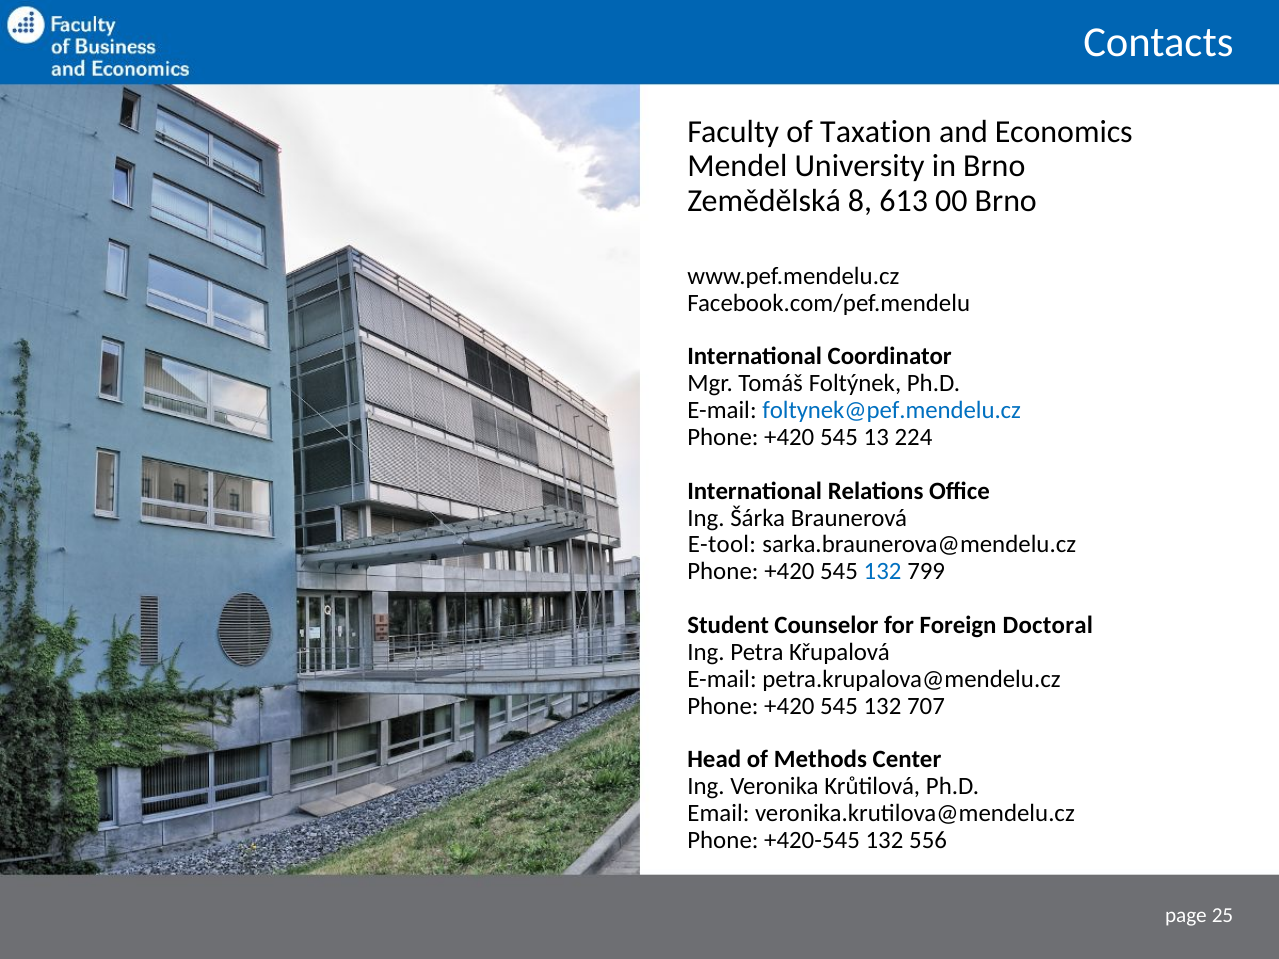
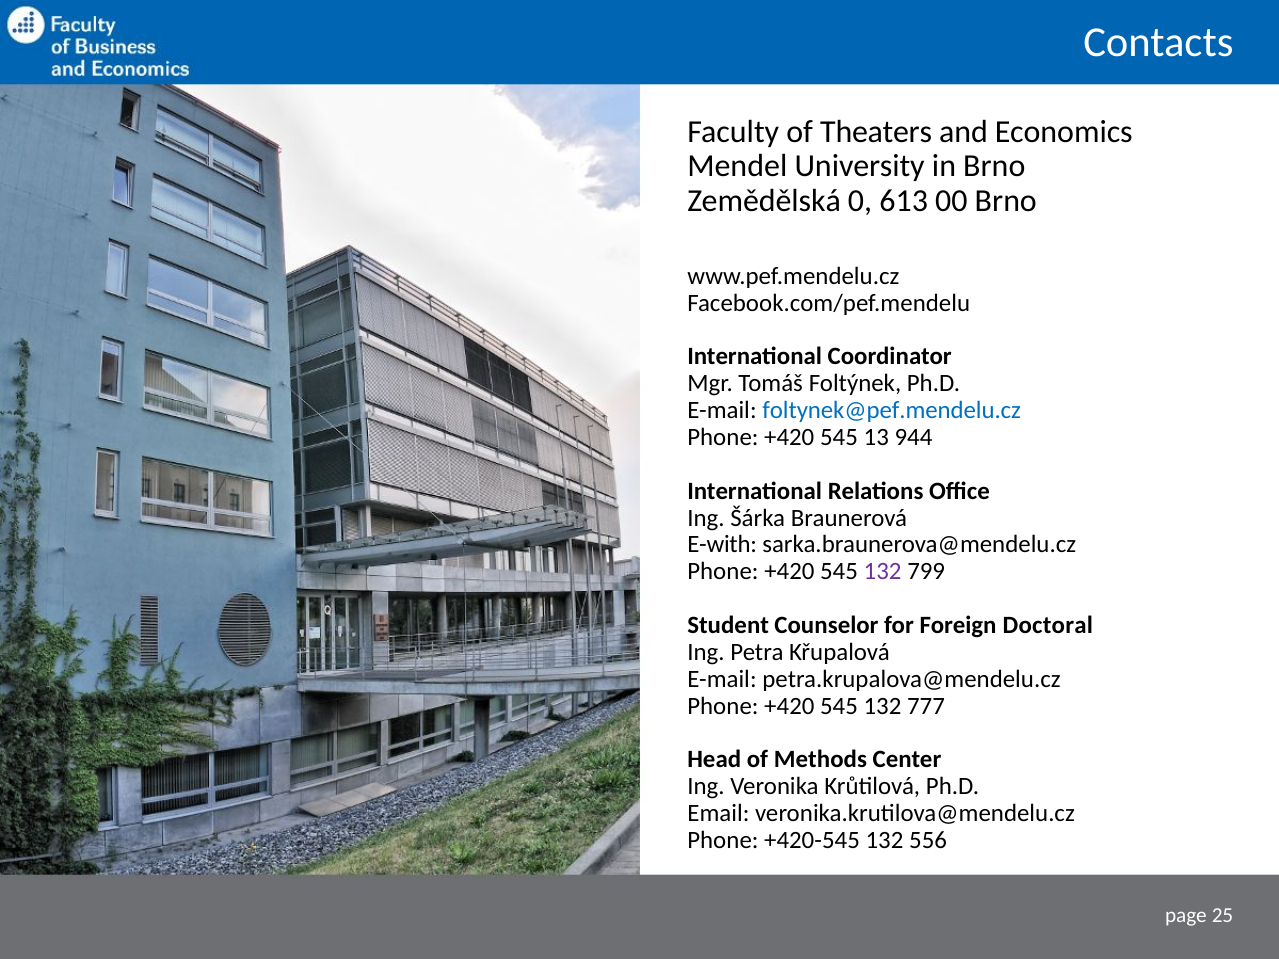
Taxation: Taxation -> Theaters (876, 132)
8: 8 -> 0 (860, 201)
224: 224 -> 944 (913, 437)
E-tool: E-tool -> E-with (722, 545)
132 colour: blue -> purple (883, 572)
707: 707 -> 777 (926, 706)
